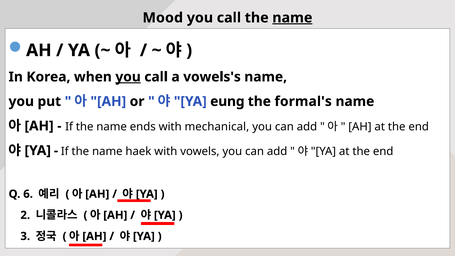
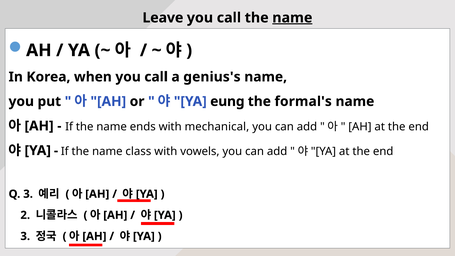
Mood: Mood -> Leave (163, 18)
you underline: present -> none (128, 77)
vowels's: vowels's -> genius's (212, 77)
haek: haek -> class (138, 151)
Q 6: 6 -> 3 (28, 194)
